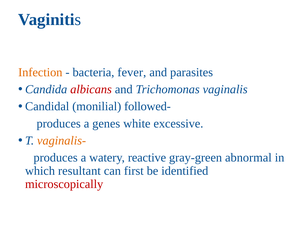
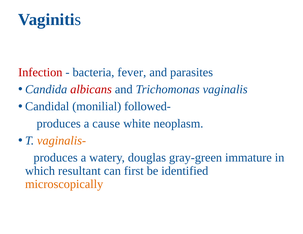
Infection colour: orange -> red (40, 72)
genes: genes -> cause (106, 124)
excessive: excessive -> neoplasm (178, 124)
reactive: reactive -> douglas (147, 158)
abnormal: abnormal -> immature (248, 158)
microscopically colour: red -> orange (64, 184)
